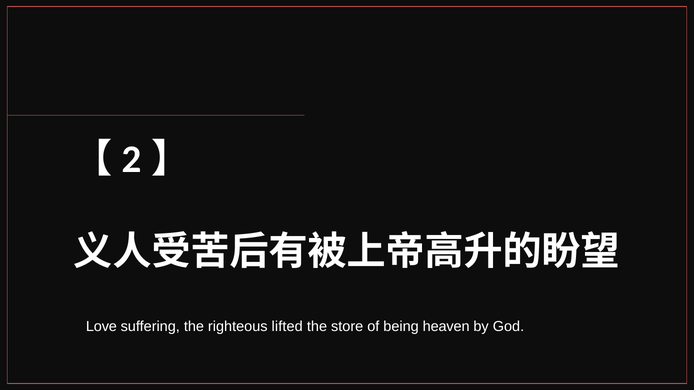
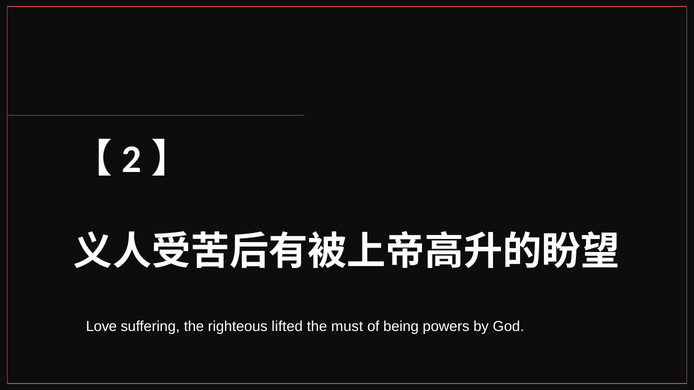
store: store -> must (347, 327)
heaven: heaven -> powers (446, 327)
